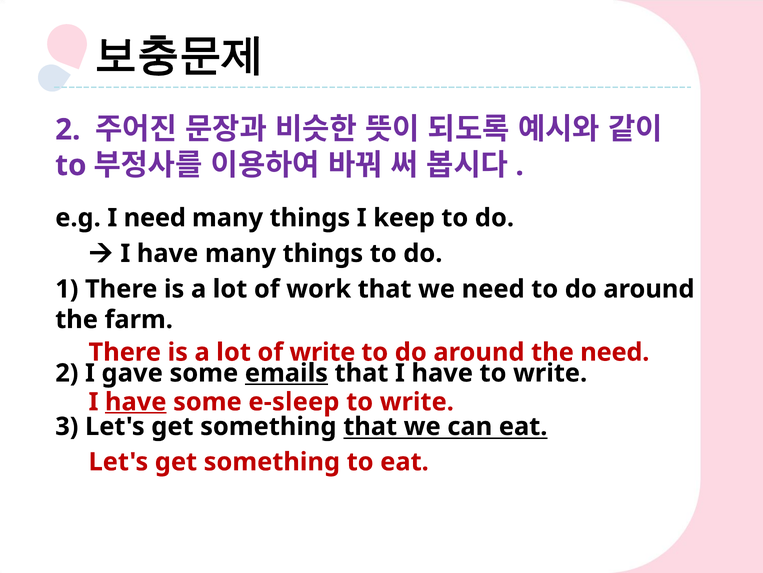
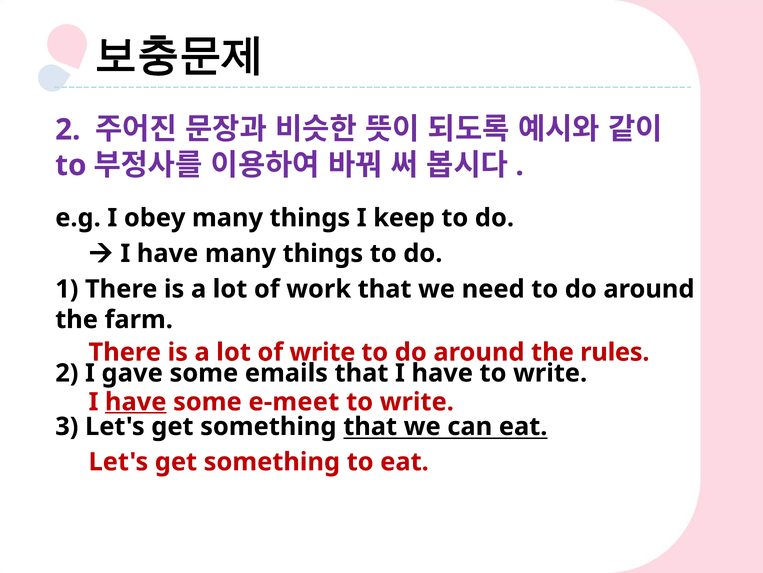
I need: need -> obey (155, 218)
the need: need -> rules (615, 352)
emails underline: present -> none (286, 373)
e-sleep: e-sleep -> e-meet (294, 401)
